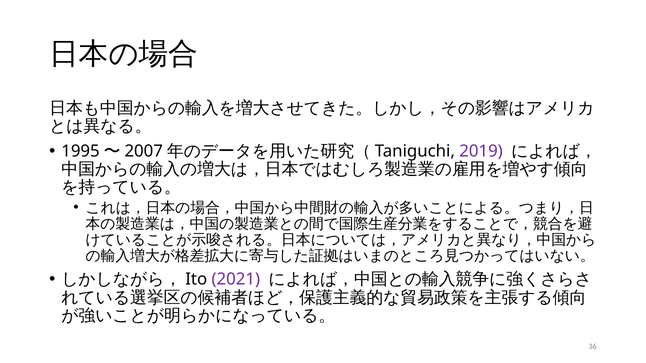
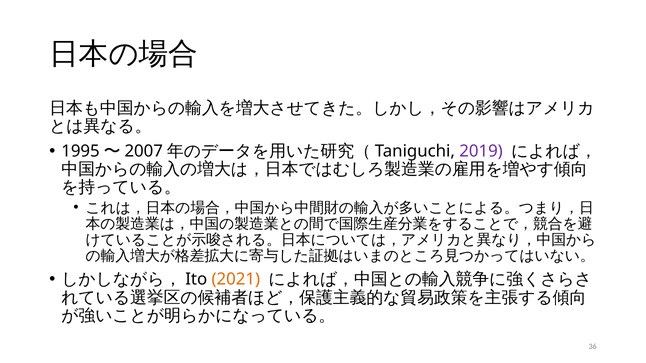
2021 colour: purple -> orange (236, 280)
